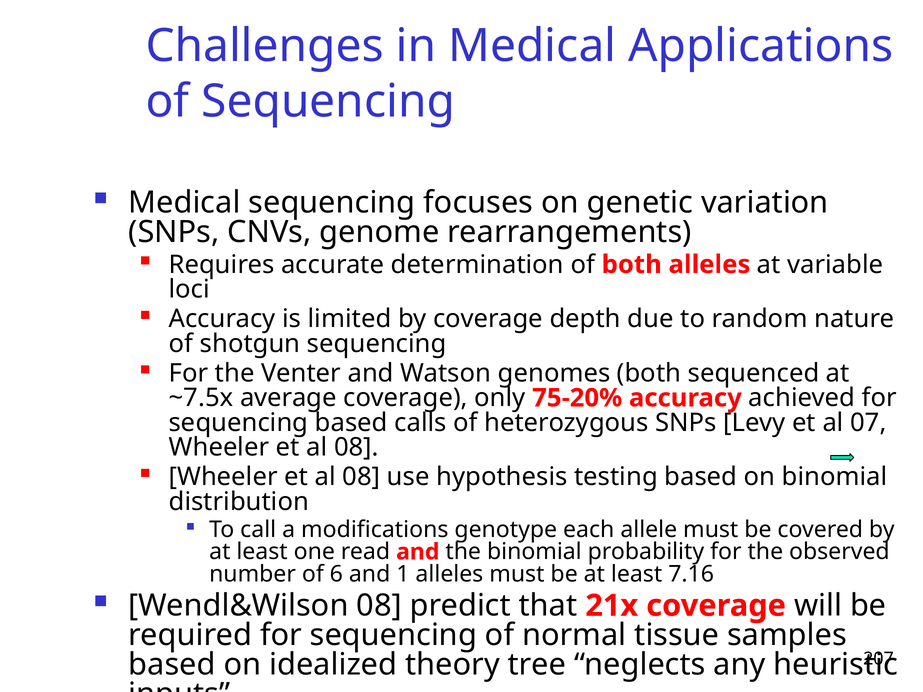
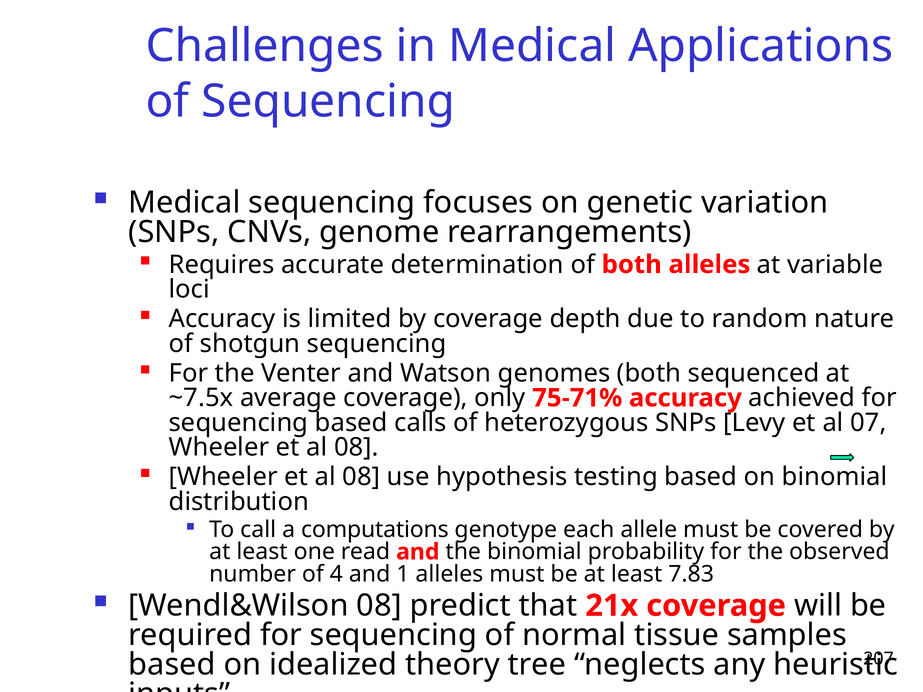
75-20%: 75-20% -> 75-71% (577, 398)
modifications: modifications -> computations (375, 530)
6: 6 -> 4 (336, 574)
7.16: 7.16 -> 7.83 (691, 574)
